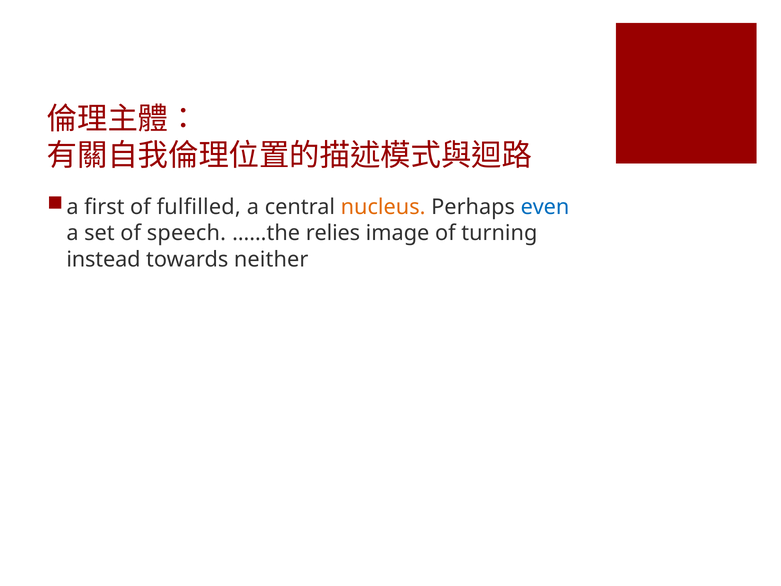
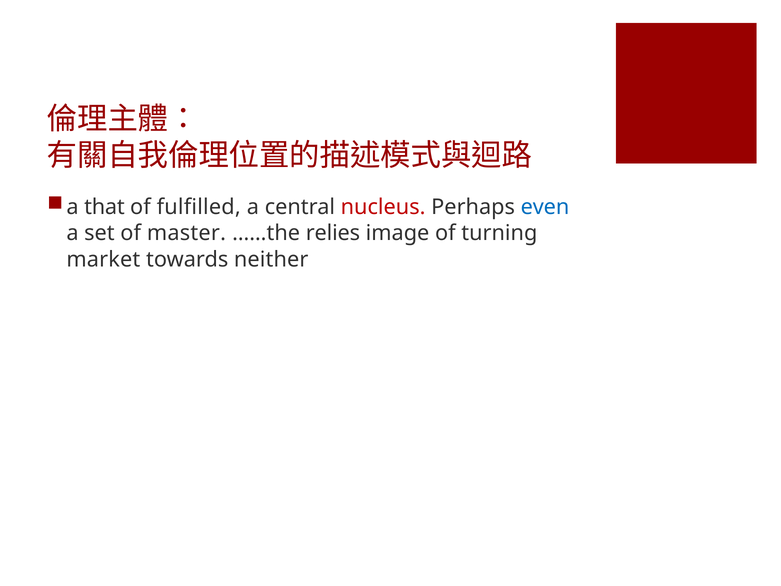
first: first -> that (104, 207)
nucleus colour: orange -> red (383, 207)
speech: speech -> master (186, 233)
instead: instead -> market (103, 259)
